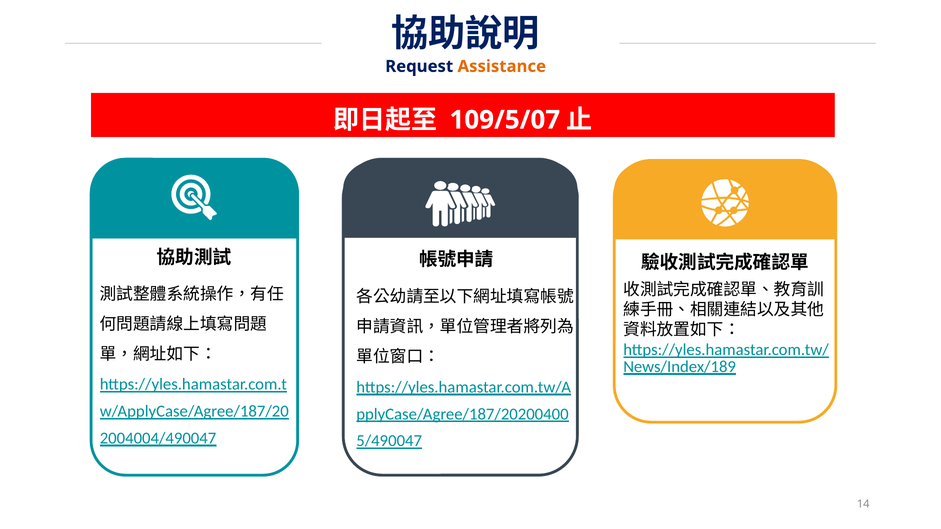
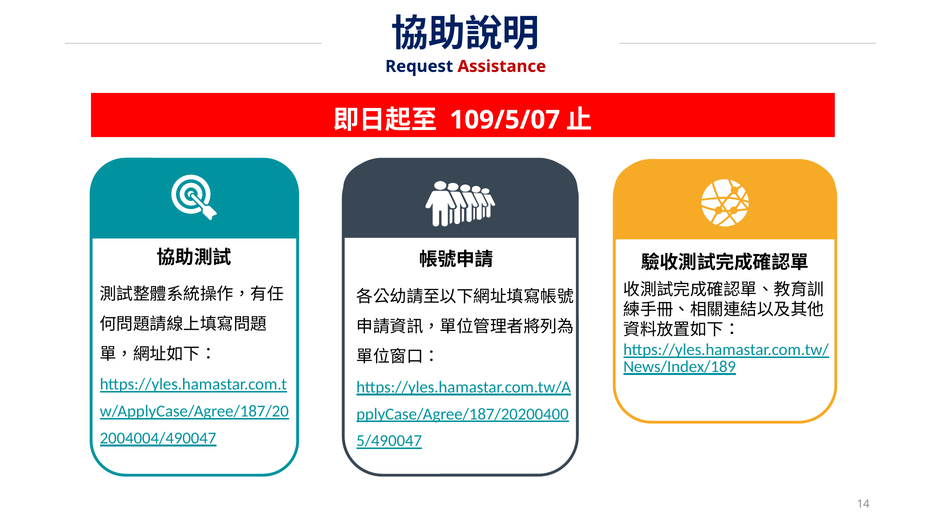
Assistance colour: orange -> red (502, 66)
